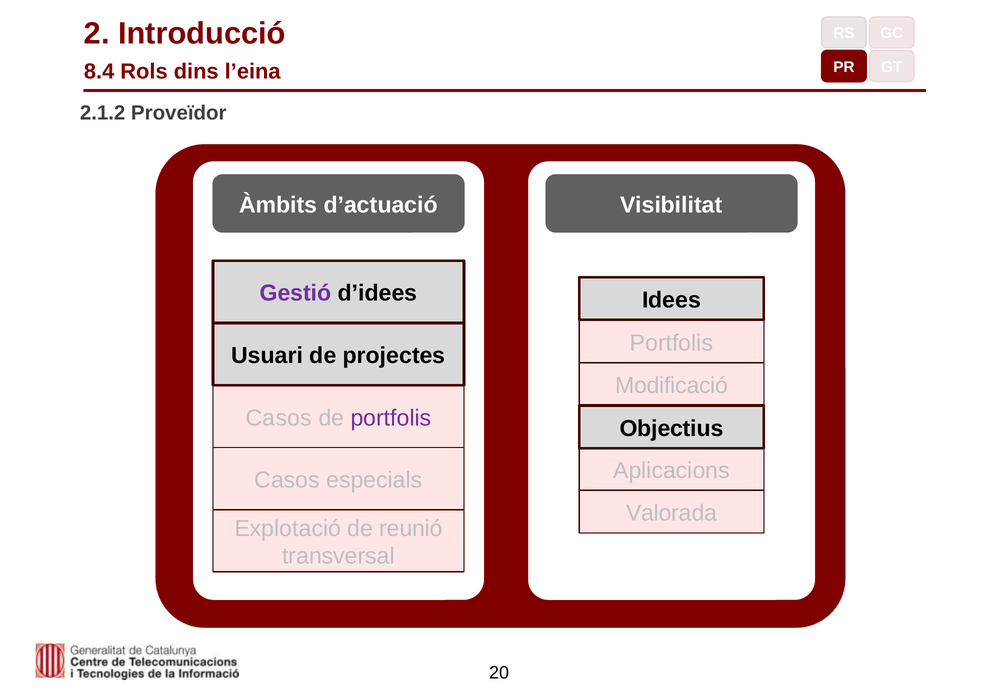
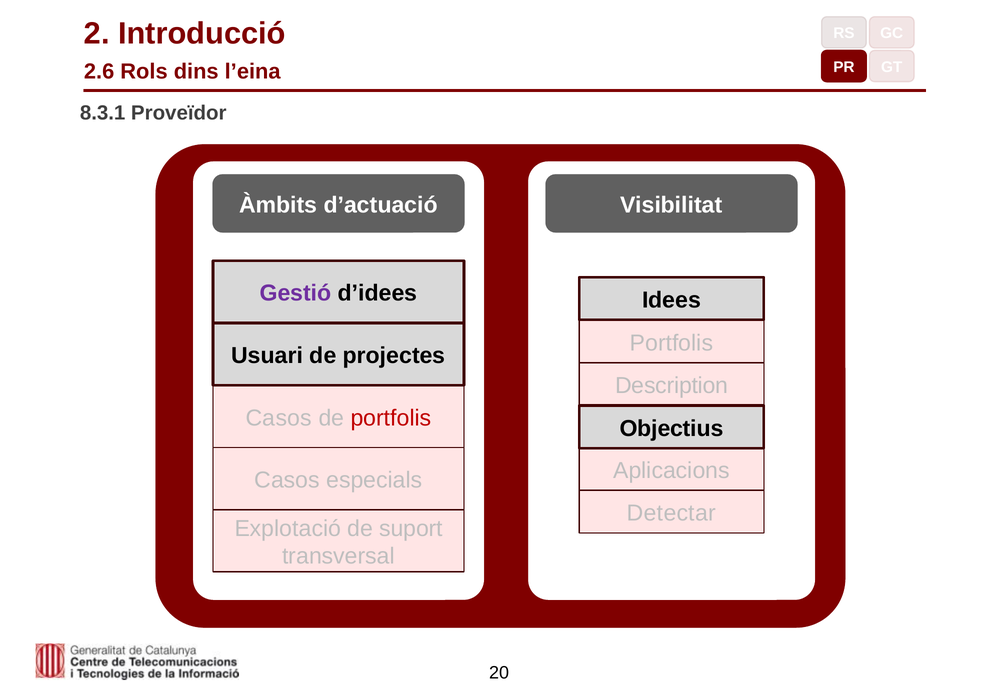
8.4: 8.4 -> 2.6 (99, 71)
2.1.2: 2.1.2 -> 8.3.1 (103, 113)
Modificació: Modificació -> Description (672, 386)
portfolis colour: purple -> red (391, 418)
Valorada: Valorada -> Detectar (671, 513)
reunió: reunió -> suport (411, 528)
